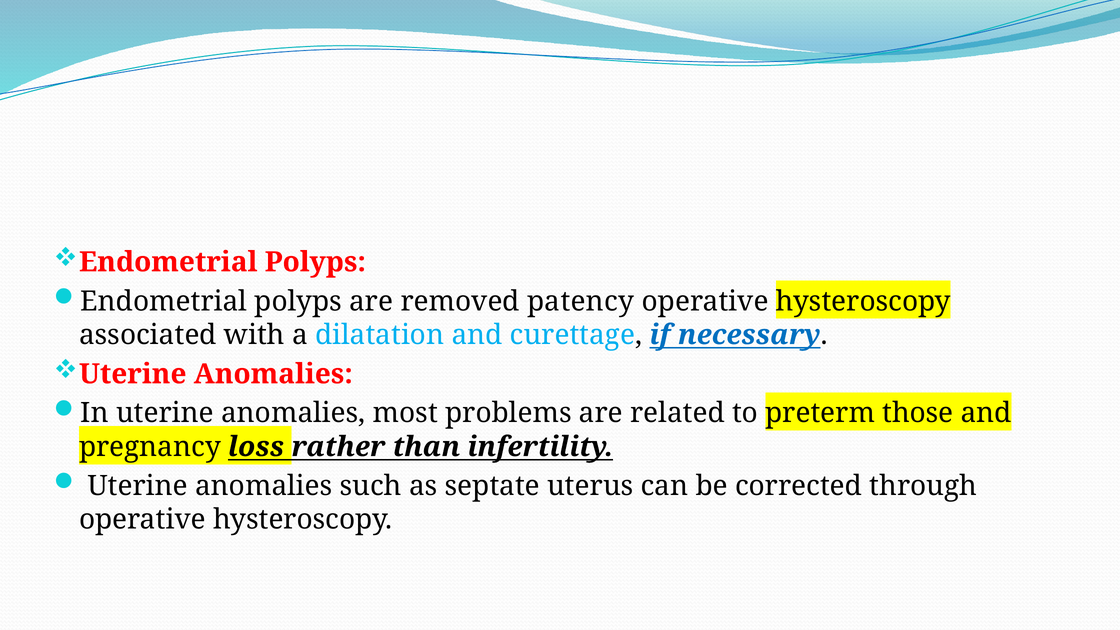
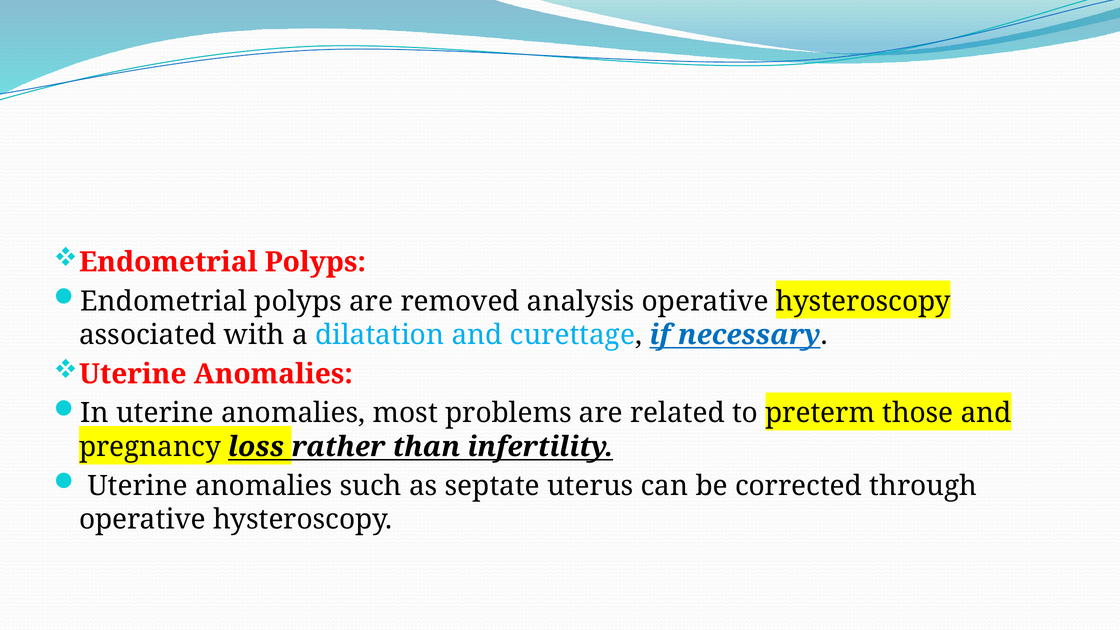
patency: patency -> analysis (581, 301)
